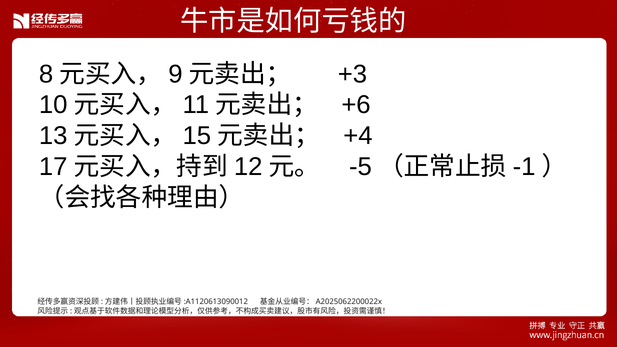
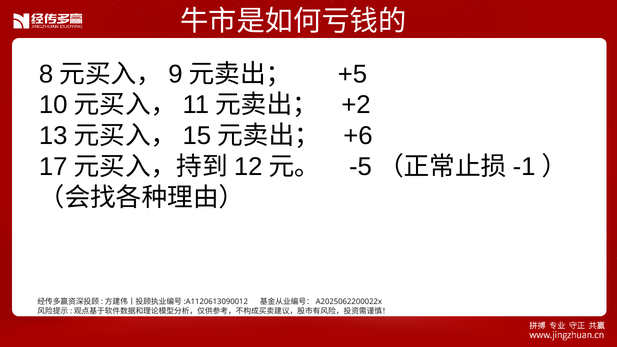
+3: +3 -> +5 (352, 74)
+6: +6 -> +2 (356, 105)
+4: +4 -> +6 (358, 136)
